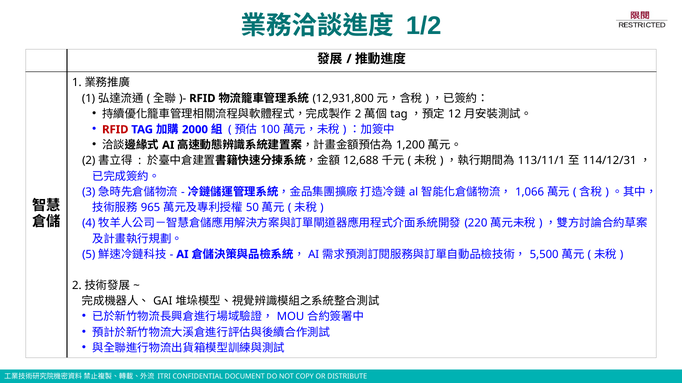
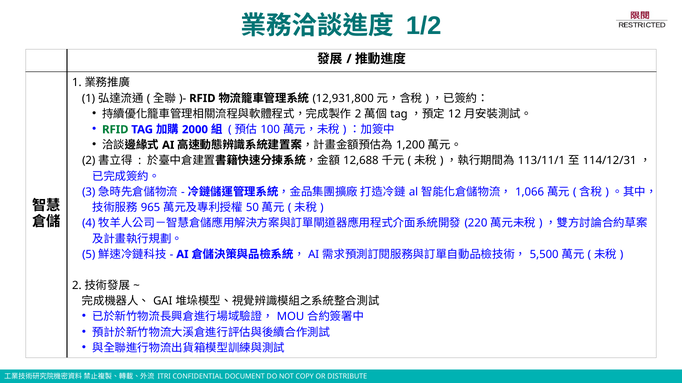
RFID colour: red -> green (115, 130)
